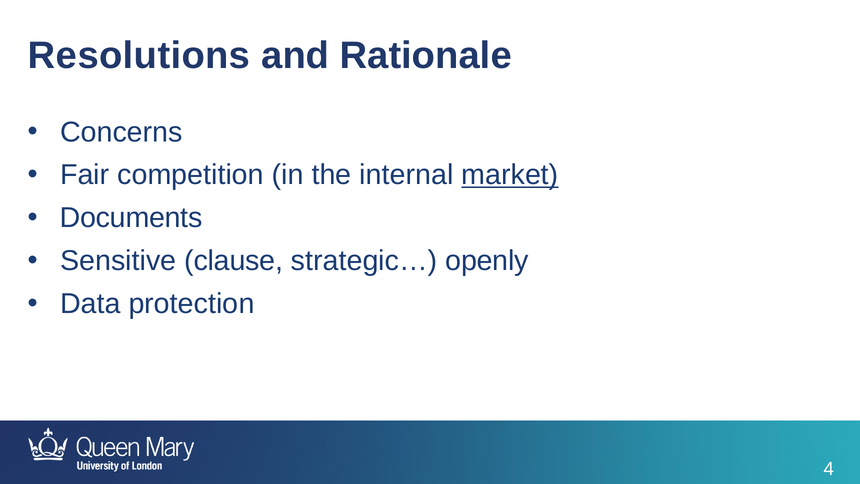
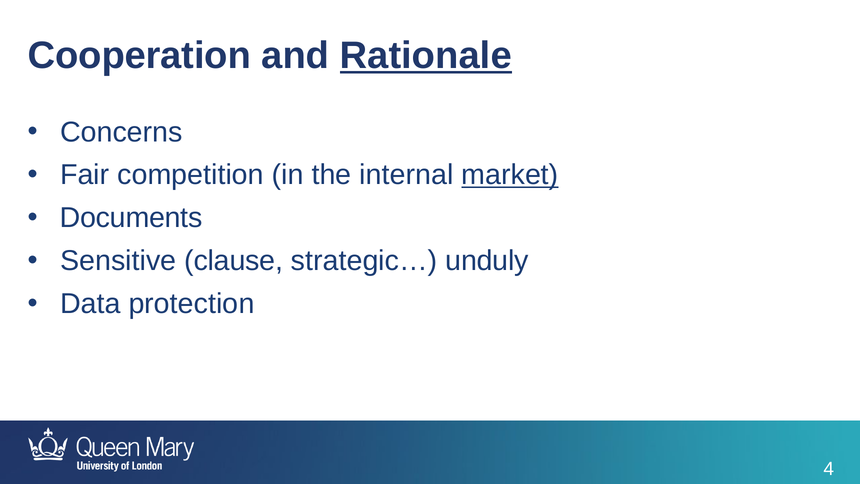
Resolutions: Resolutions -> Cooperation (139, 56)
Rationale underline: none -> present (426, 56)
openly: openly -> unduly (487, 261)
